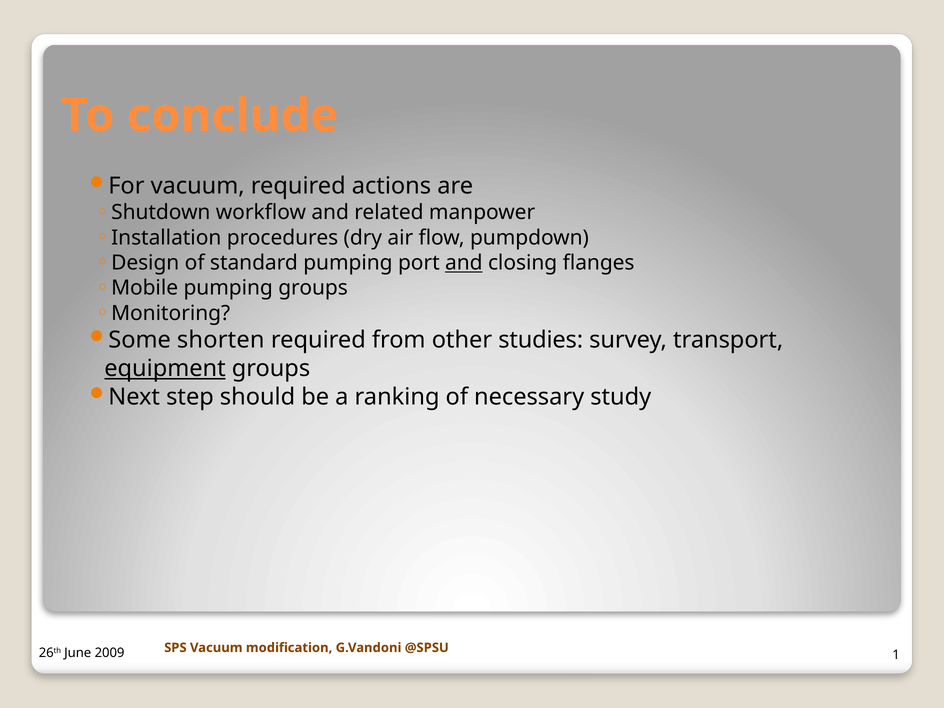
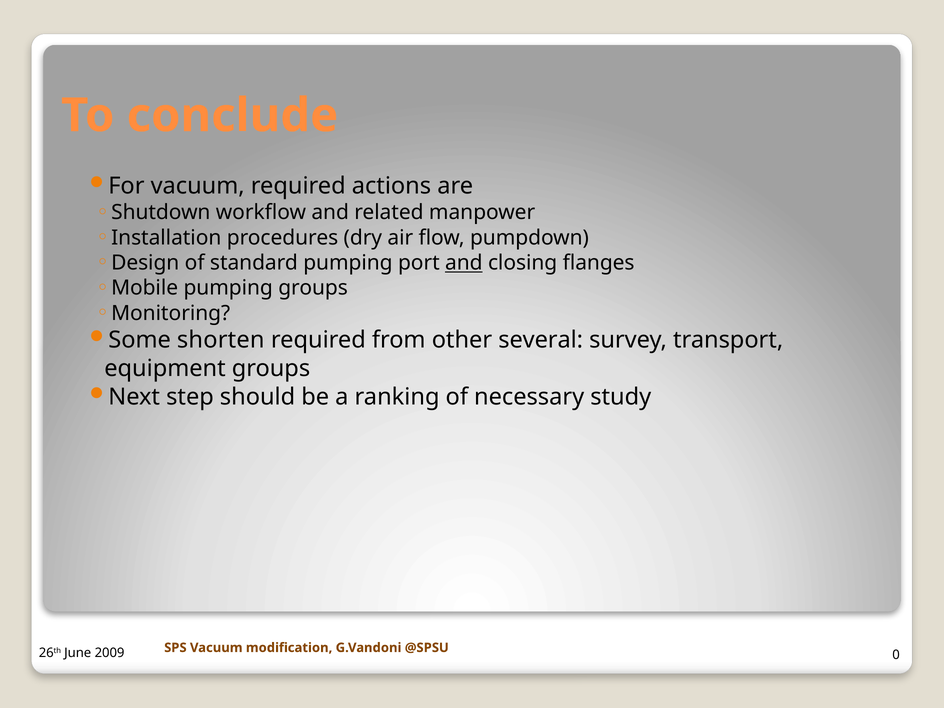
studies: studies -> several (541, 340)
equipment underline: present -> none (165, 368)
1: 1 -> 0 (896, 655)
